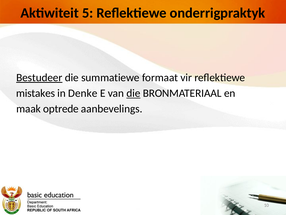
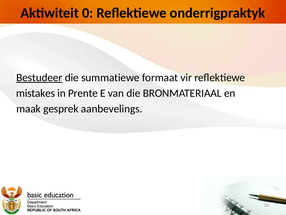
5: 5 -> 0 (88, 13)
Denke: Denke -> Prente (83, 93)
die underline: present -> none (133, 93)
optrede: optrede -> gesprek (61, 109)
